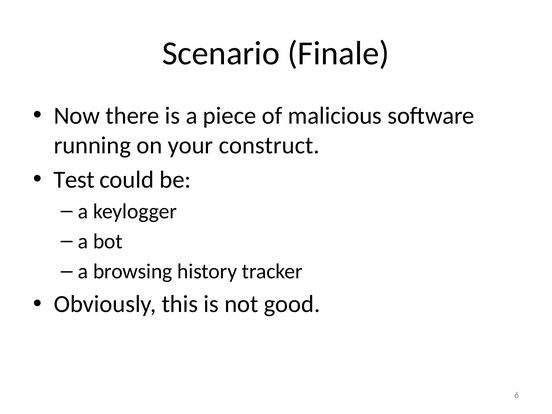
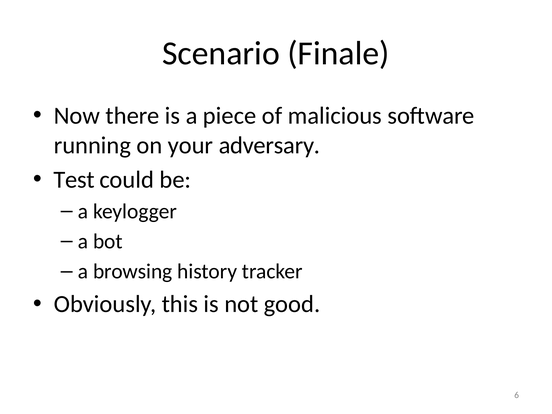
construct: construct -> adversary (269, 145)
